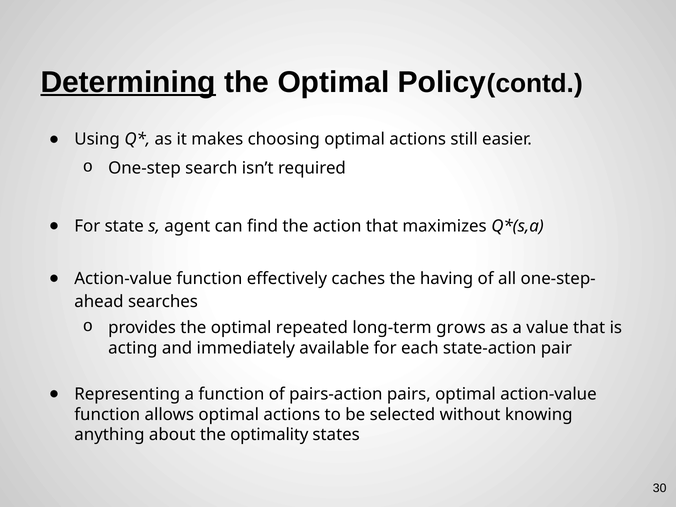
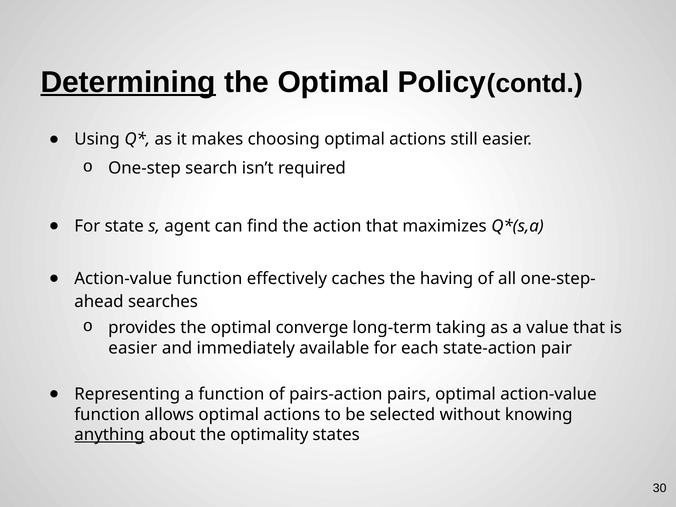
repeated: repeated -> converge (312, 328)
grows: grows -> taking (461, 328)
acting: acting -> easier (133, 348)
anything underline: none -> present (109, 435)
